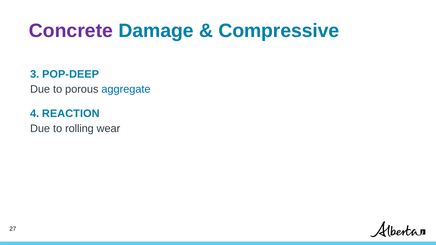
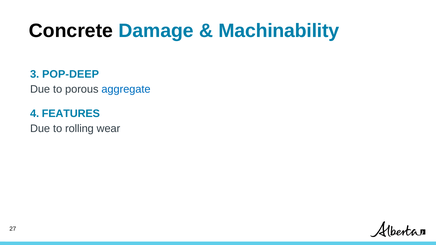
Concrete colour: purple -> black (71, 31)
Compressive: Compressive -> Machinability (279, 31)
REACTION: REACTION -> FEATURES (71, 114)
